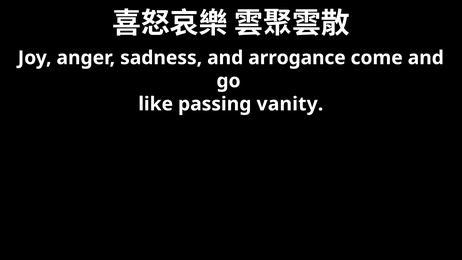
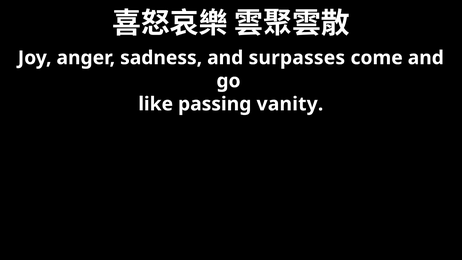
arrogance: arrogance -> surpasses (297, 58)
